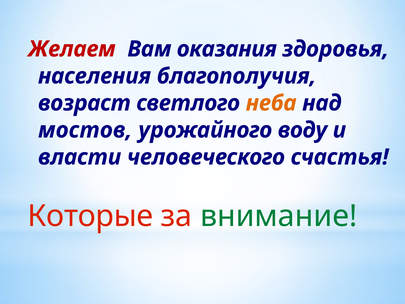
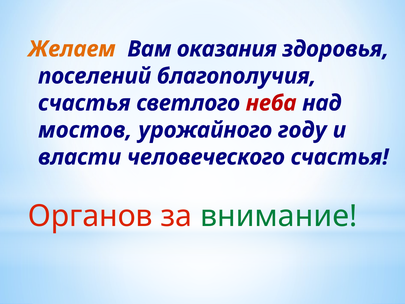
Желаем colour: red -> orange (72, 49)
населения: населения -> поселений (95, 76)
возраст: возраст -> счастья (84, 103)
неба colour: orange -> red (271, 103)
воду: воду -> году (302, 130)
Которые: Которые -> Органов (90, 216)
